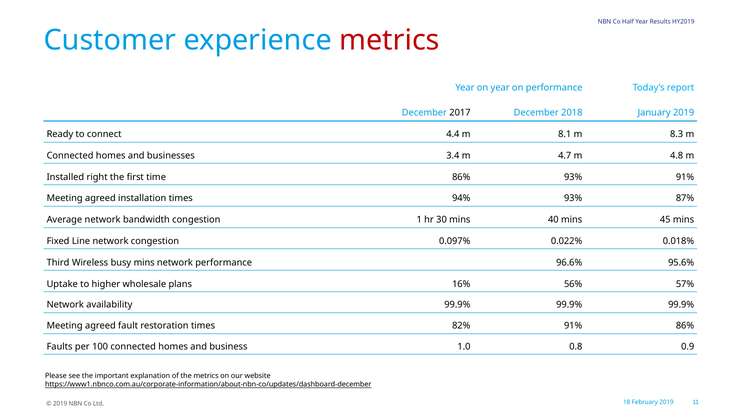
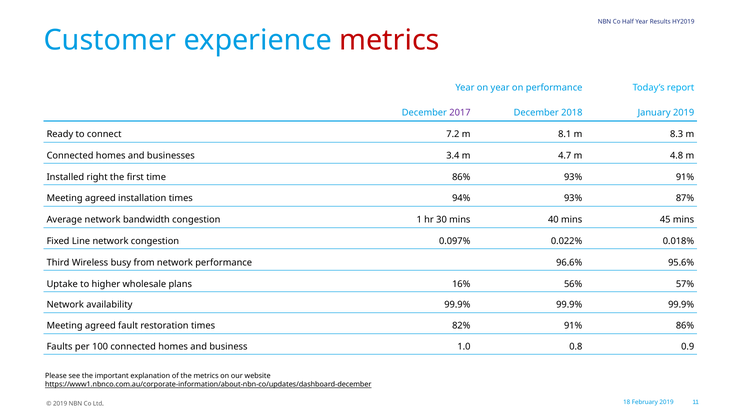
2017 colour: black -> purple (460, 113)
4.4: 4.4 -> 7.2 (453, 134)
busy mins: mins -> from (144, 262)
